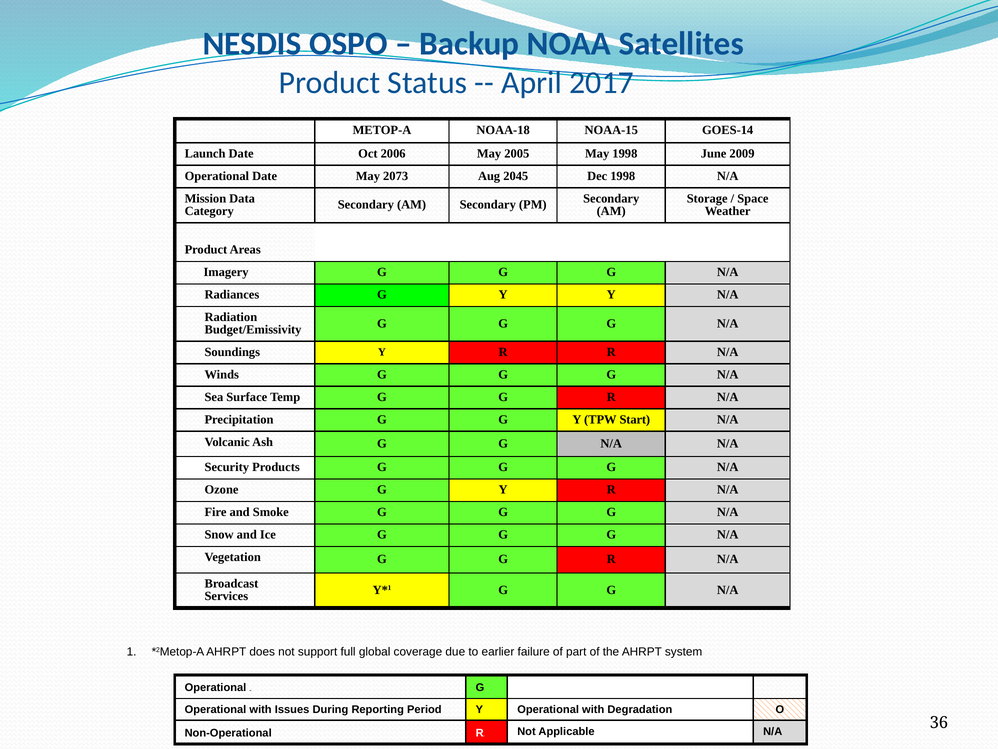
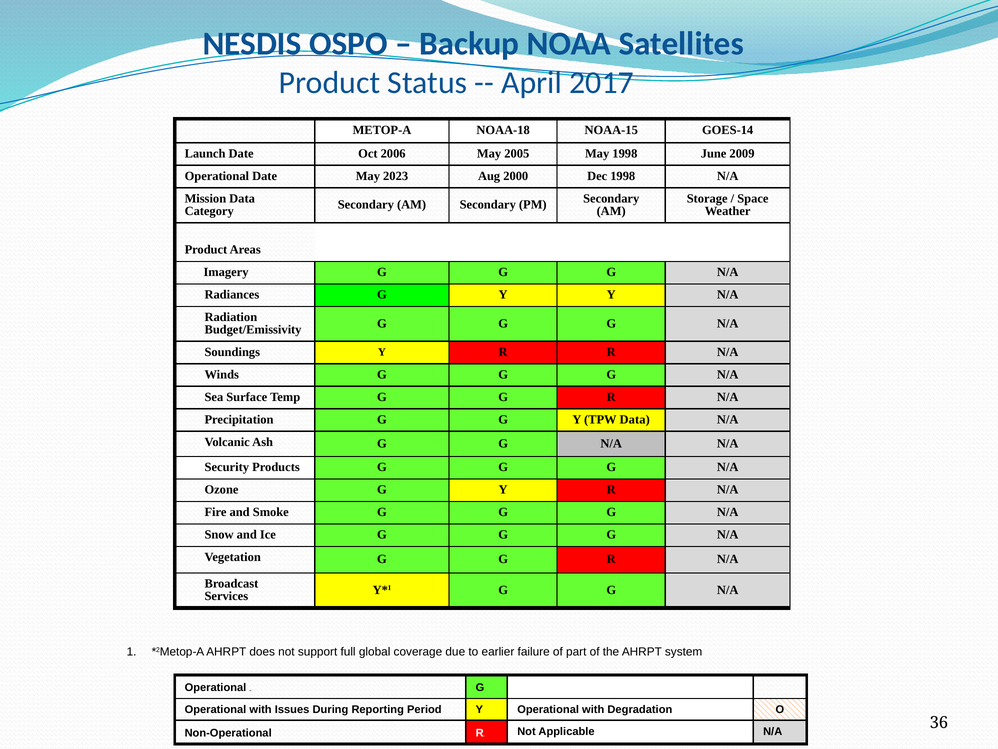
2073: 2073 -> 2023 (396, 176)
2045: 2045 -> 2000 (516, 176)
TPW Start: Start -> Data (635, 419)
